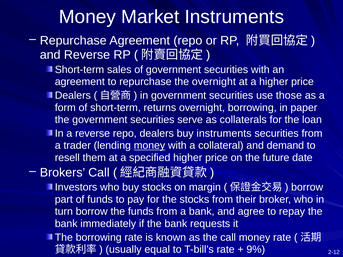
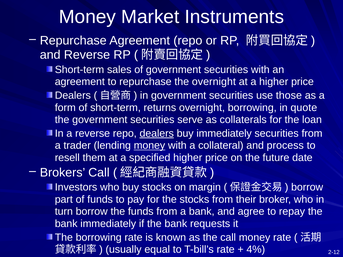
paper: paper -> quote (304, 108)
dealers underline: none -> present (157, 133)
buy instruments: instruments -> immediately (224, 133)
demand: demand -> process (285, 146)
9%: 9% -> 4% (256, 250)
